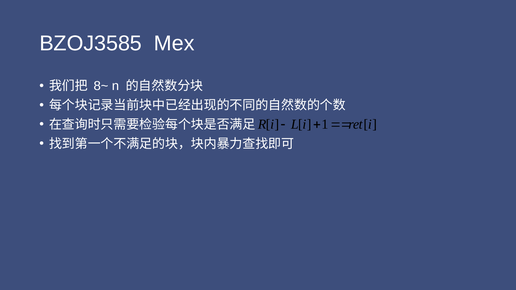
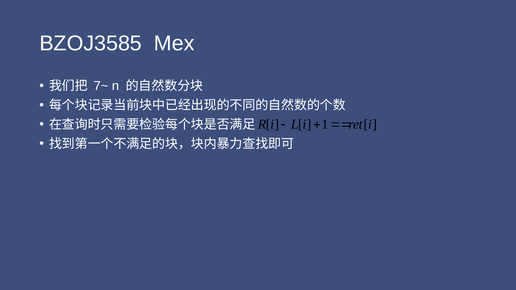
8~: 8~ -> 7~ (101, 86)
